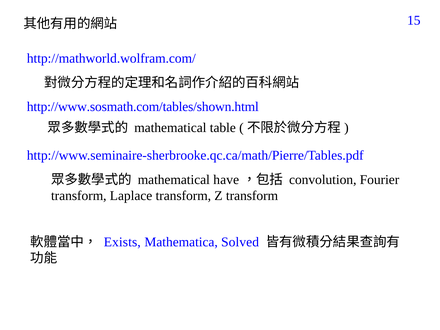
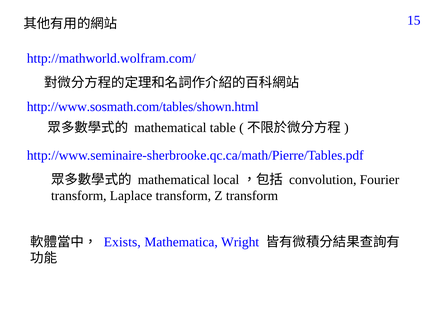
have: have -> local (226, 180)
Solved: Solved -> Wright (240, 242)
